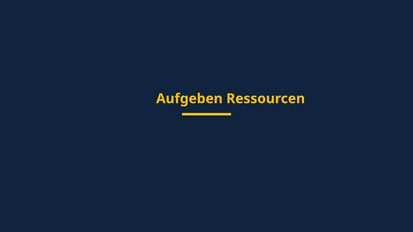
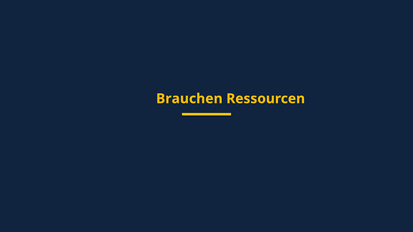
Aufgeben: Aufgeben -> Brauchen (189, 99)
